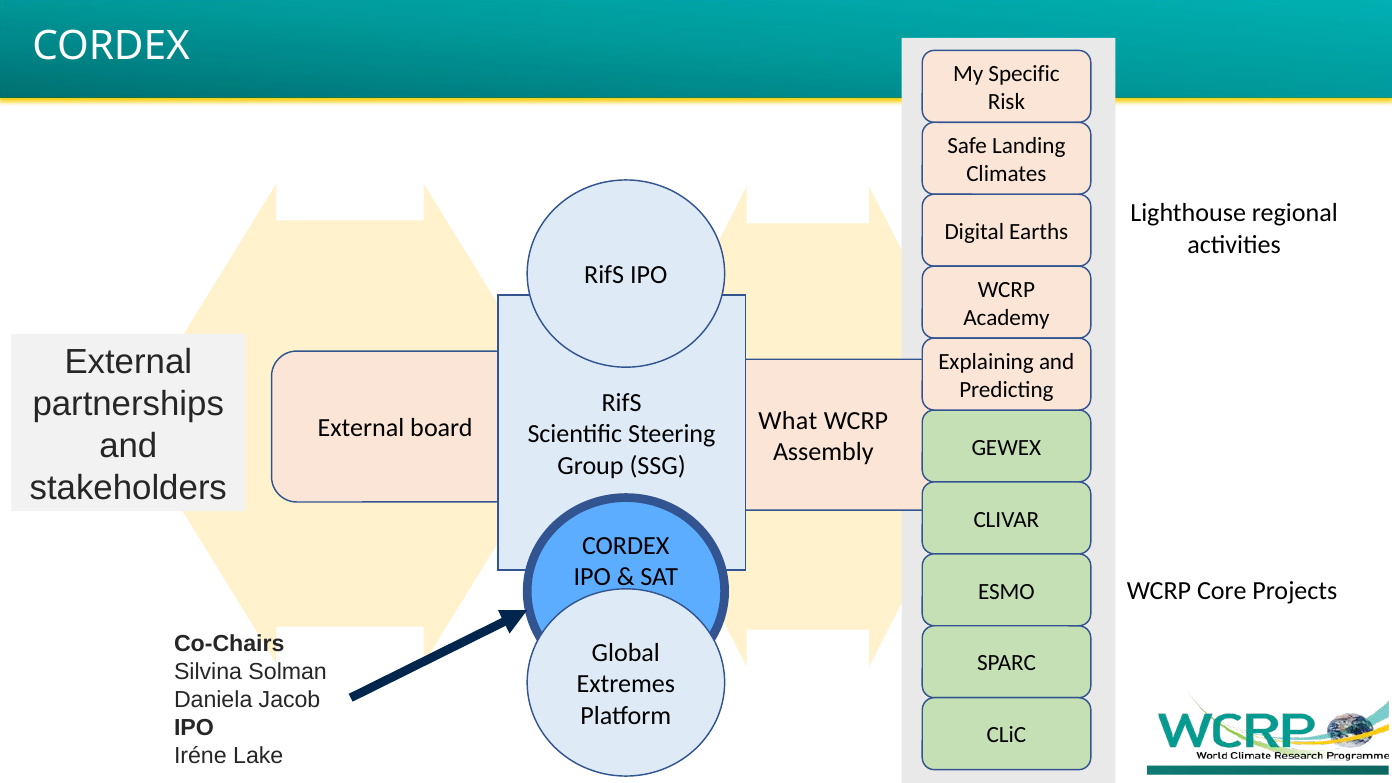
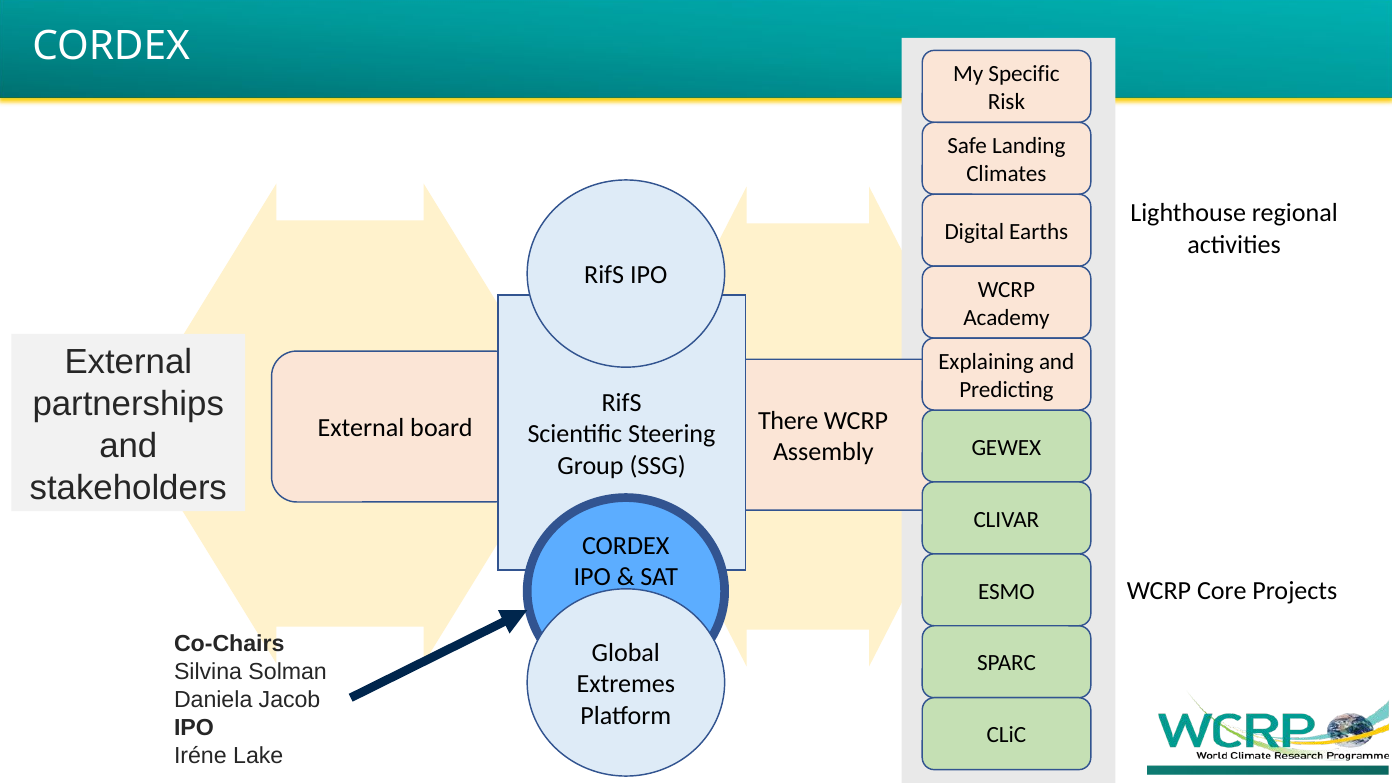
What: What -> There (788, 421)
